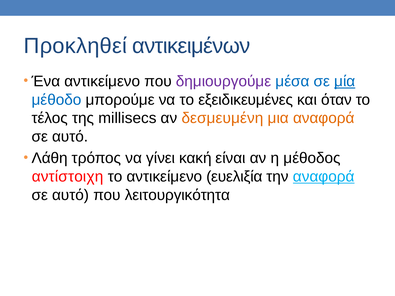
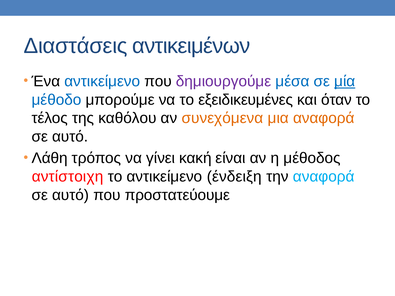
Προκληθεί: Προκληθεί -> Διαστάσεις (76, 46)
αντικείμενο colour: black -> blue (102, 81)
millisecs: millisecs -> καθόλου (127, 118)
δεσμευμένη: δεσμευμένη -> συνεχόμενα (222, 118)
ευελιξία: ευελιξία -> ένδειξη (234, 177)
αναφορά underline: present -> none (324, 177)
λειτουργικότητα: λειτουργικότητα -> προστατεύουμε (177, 195)
